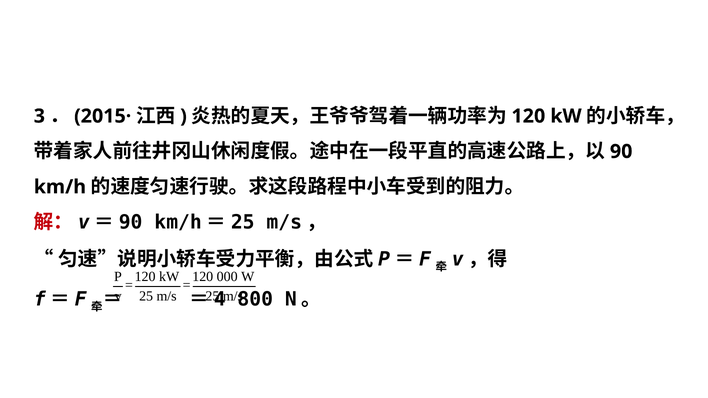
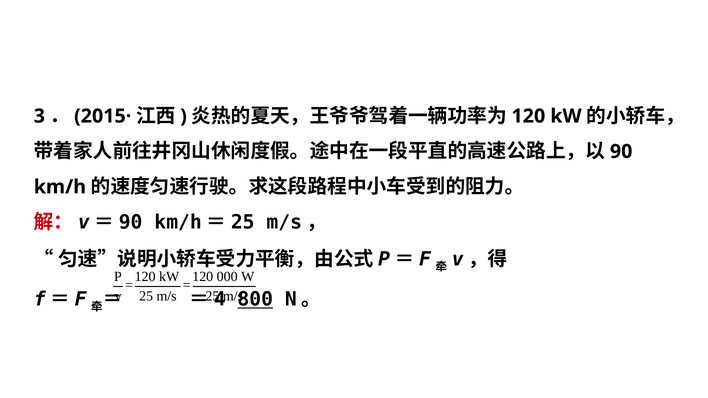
800 underline: none -> present (255, 300)
